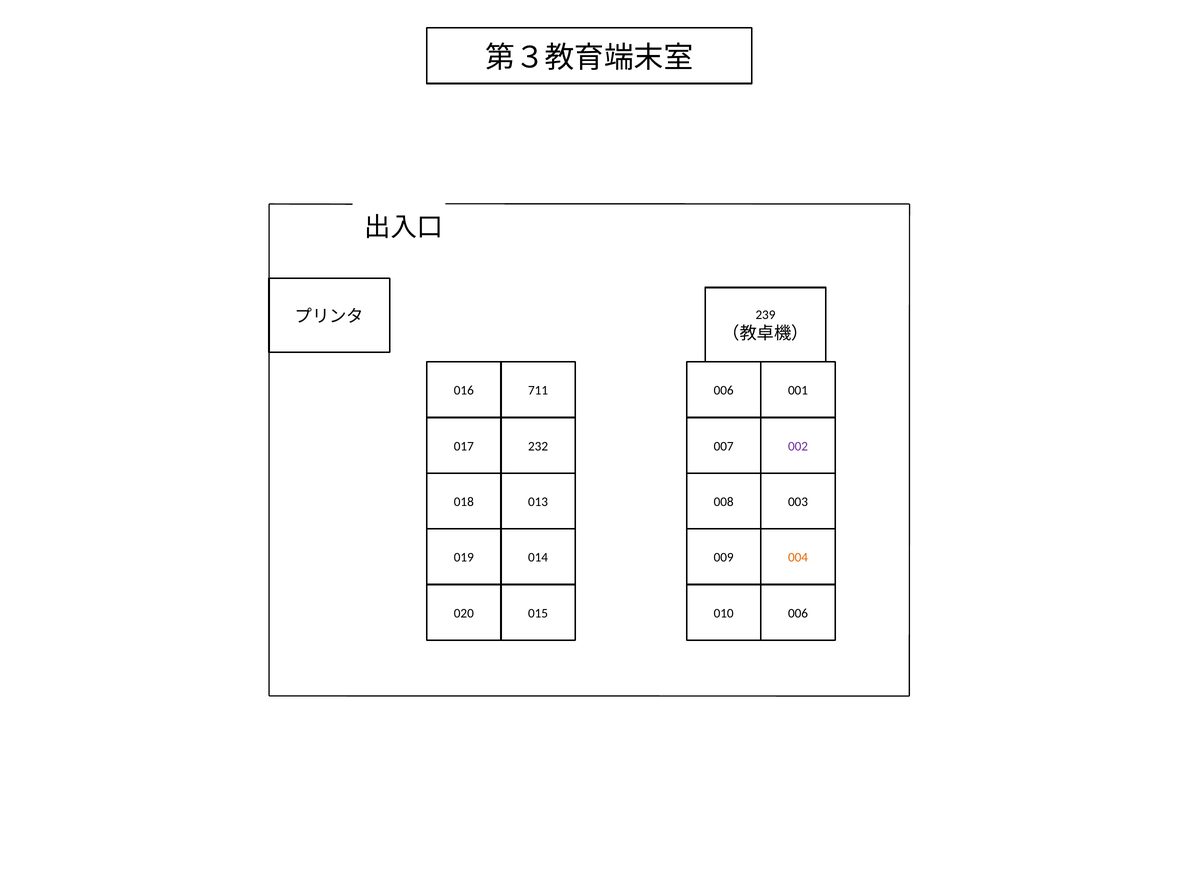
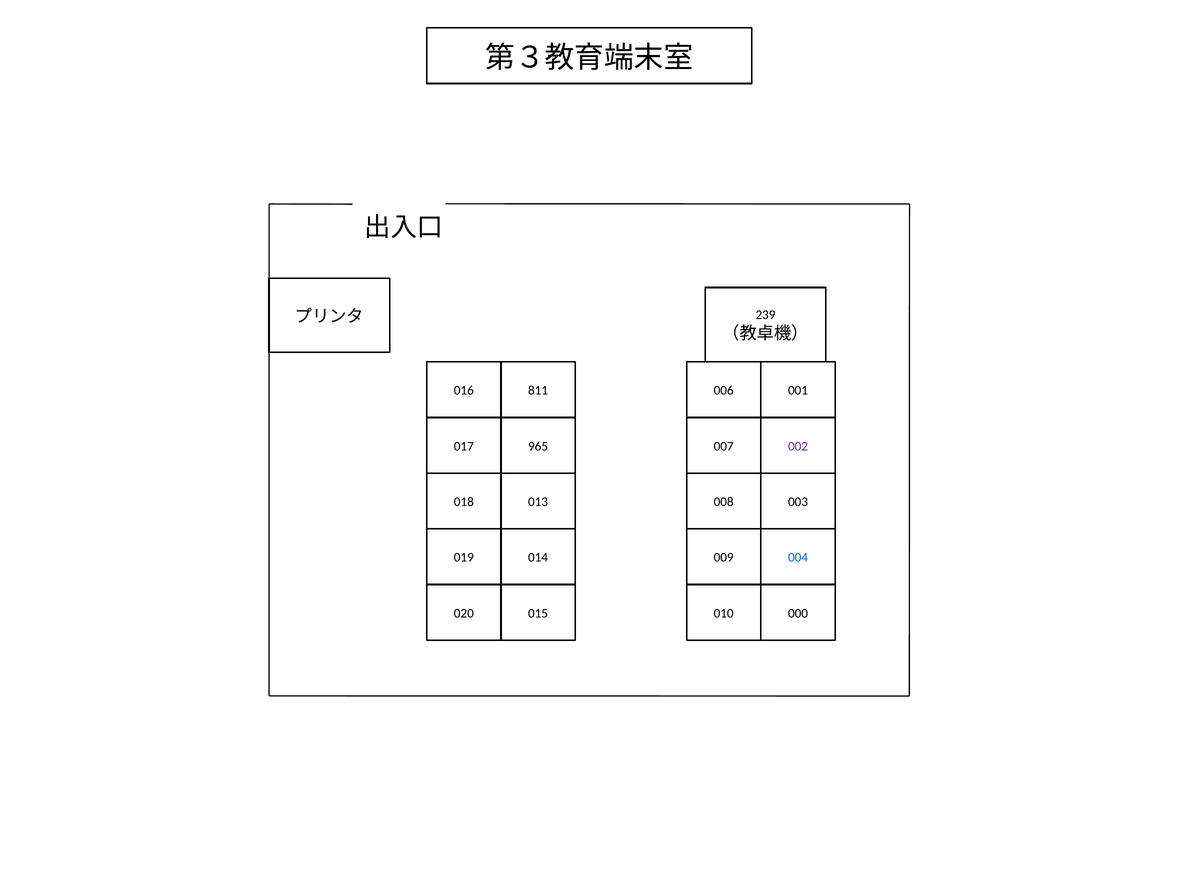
711: 711 -> 811 (538, 391)
232: 232 -> 965 (538, 446)
004 colour: orange -> blue (798, 558)
010 006: 006 -> 000 (798, 613)
